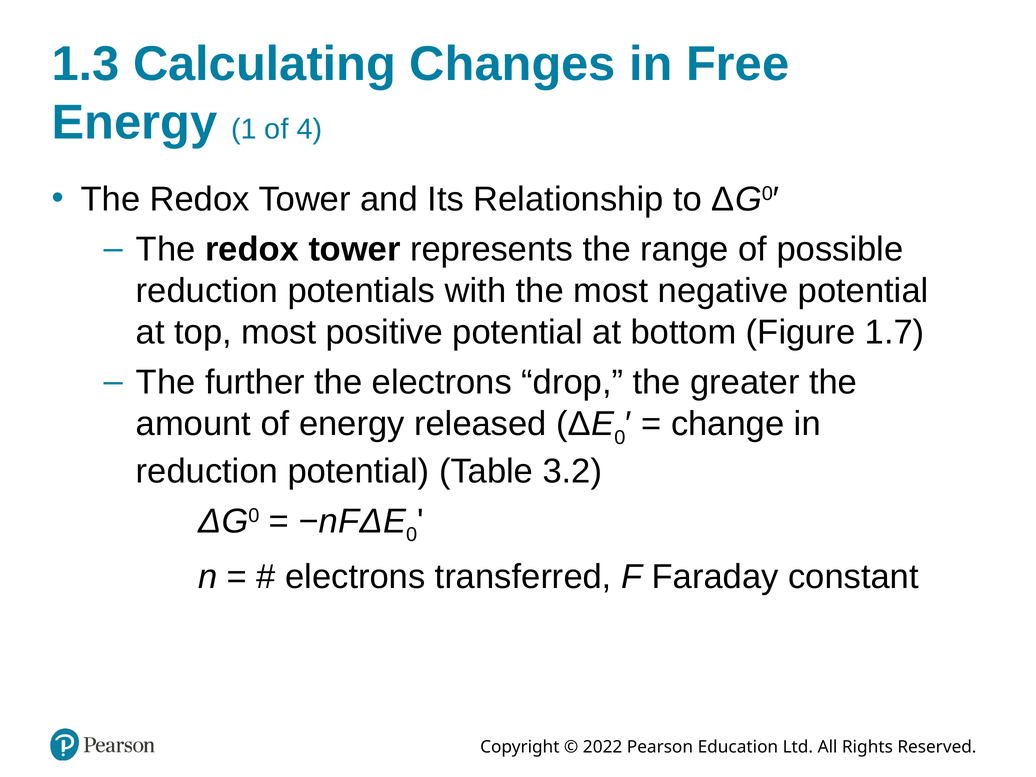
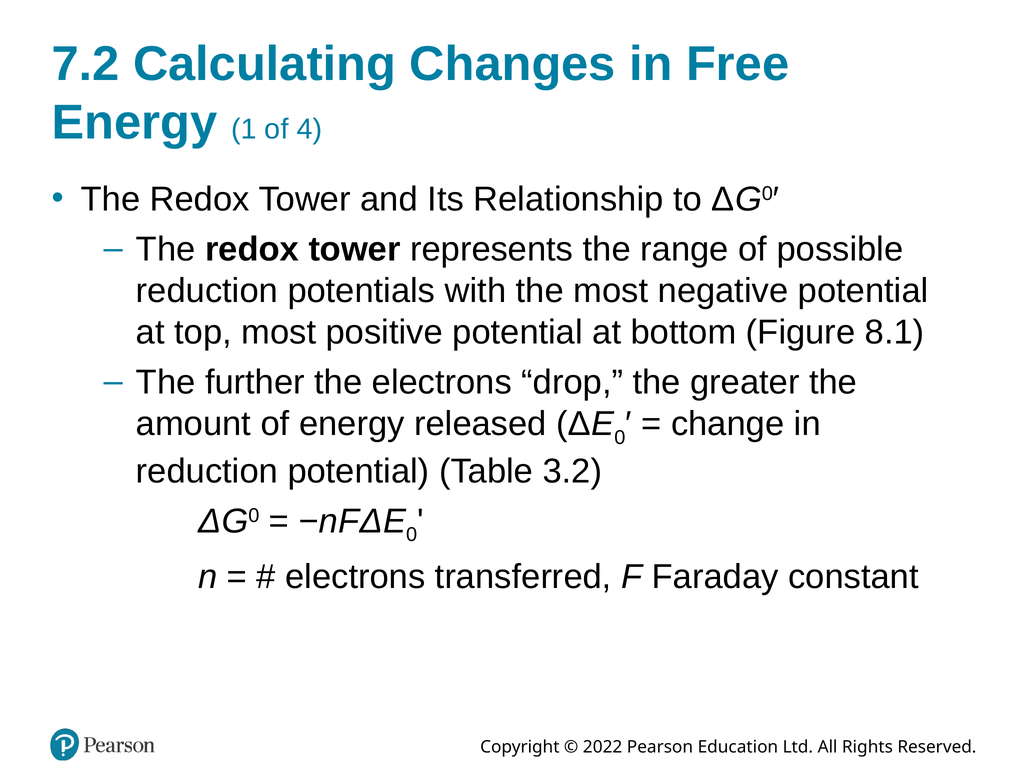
1.3: 1.3 -> 7.2 (86, 64)
1.7: 1.7 -> 8.1 (895, 332)
